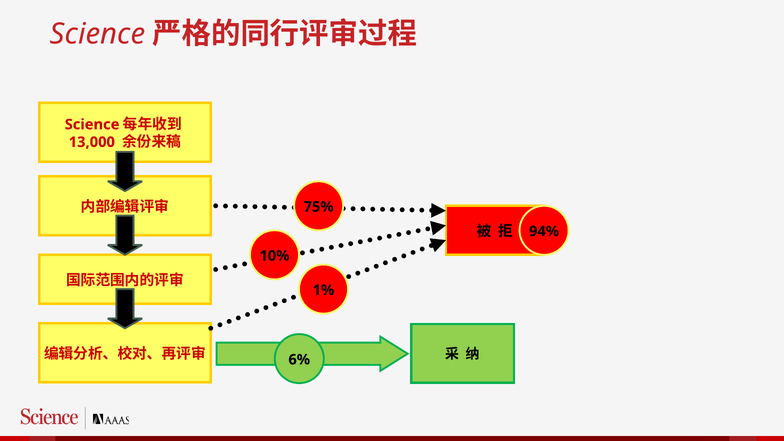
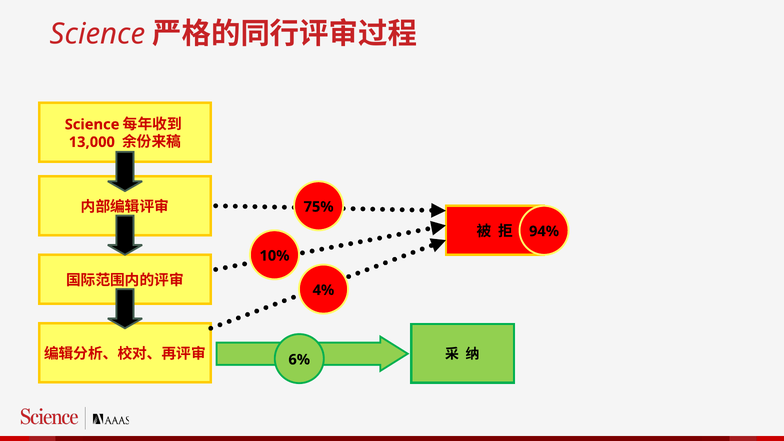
1%: 1% -> 4% (323, 290)
